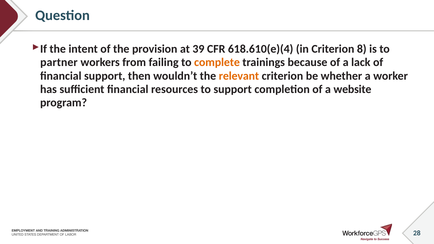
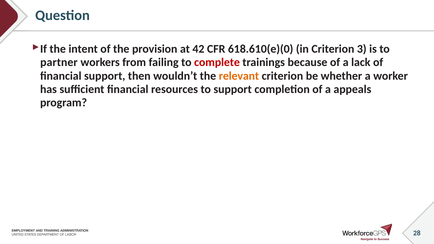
39: 39 -> 42 (198, 49)
618.610(e)(4: 618.610(e)(4 -> 618.610(e)(0 (261, 49)
8: 8 -> 3 (362, 49)
complete colour: orange -> red (217, 62)
website: website -> appeals (352, 89)
